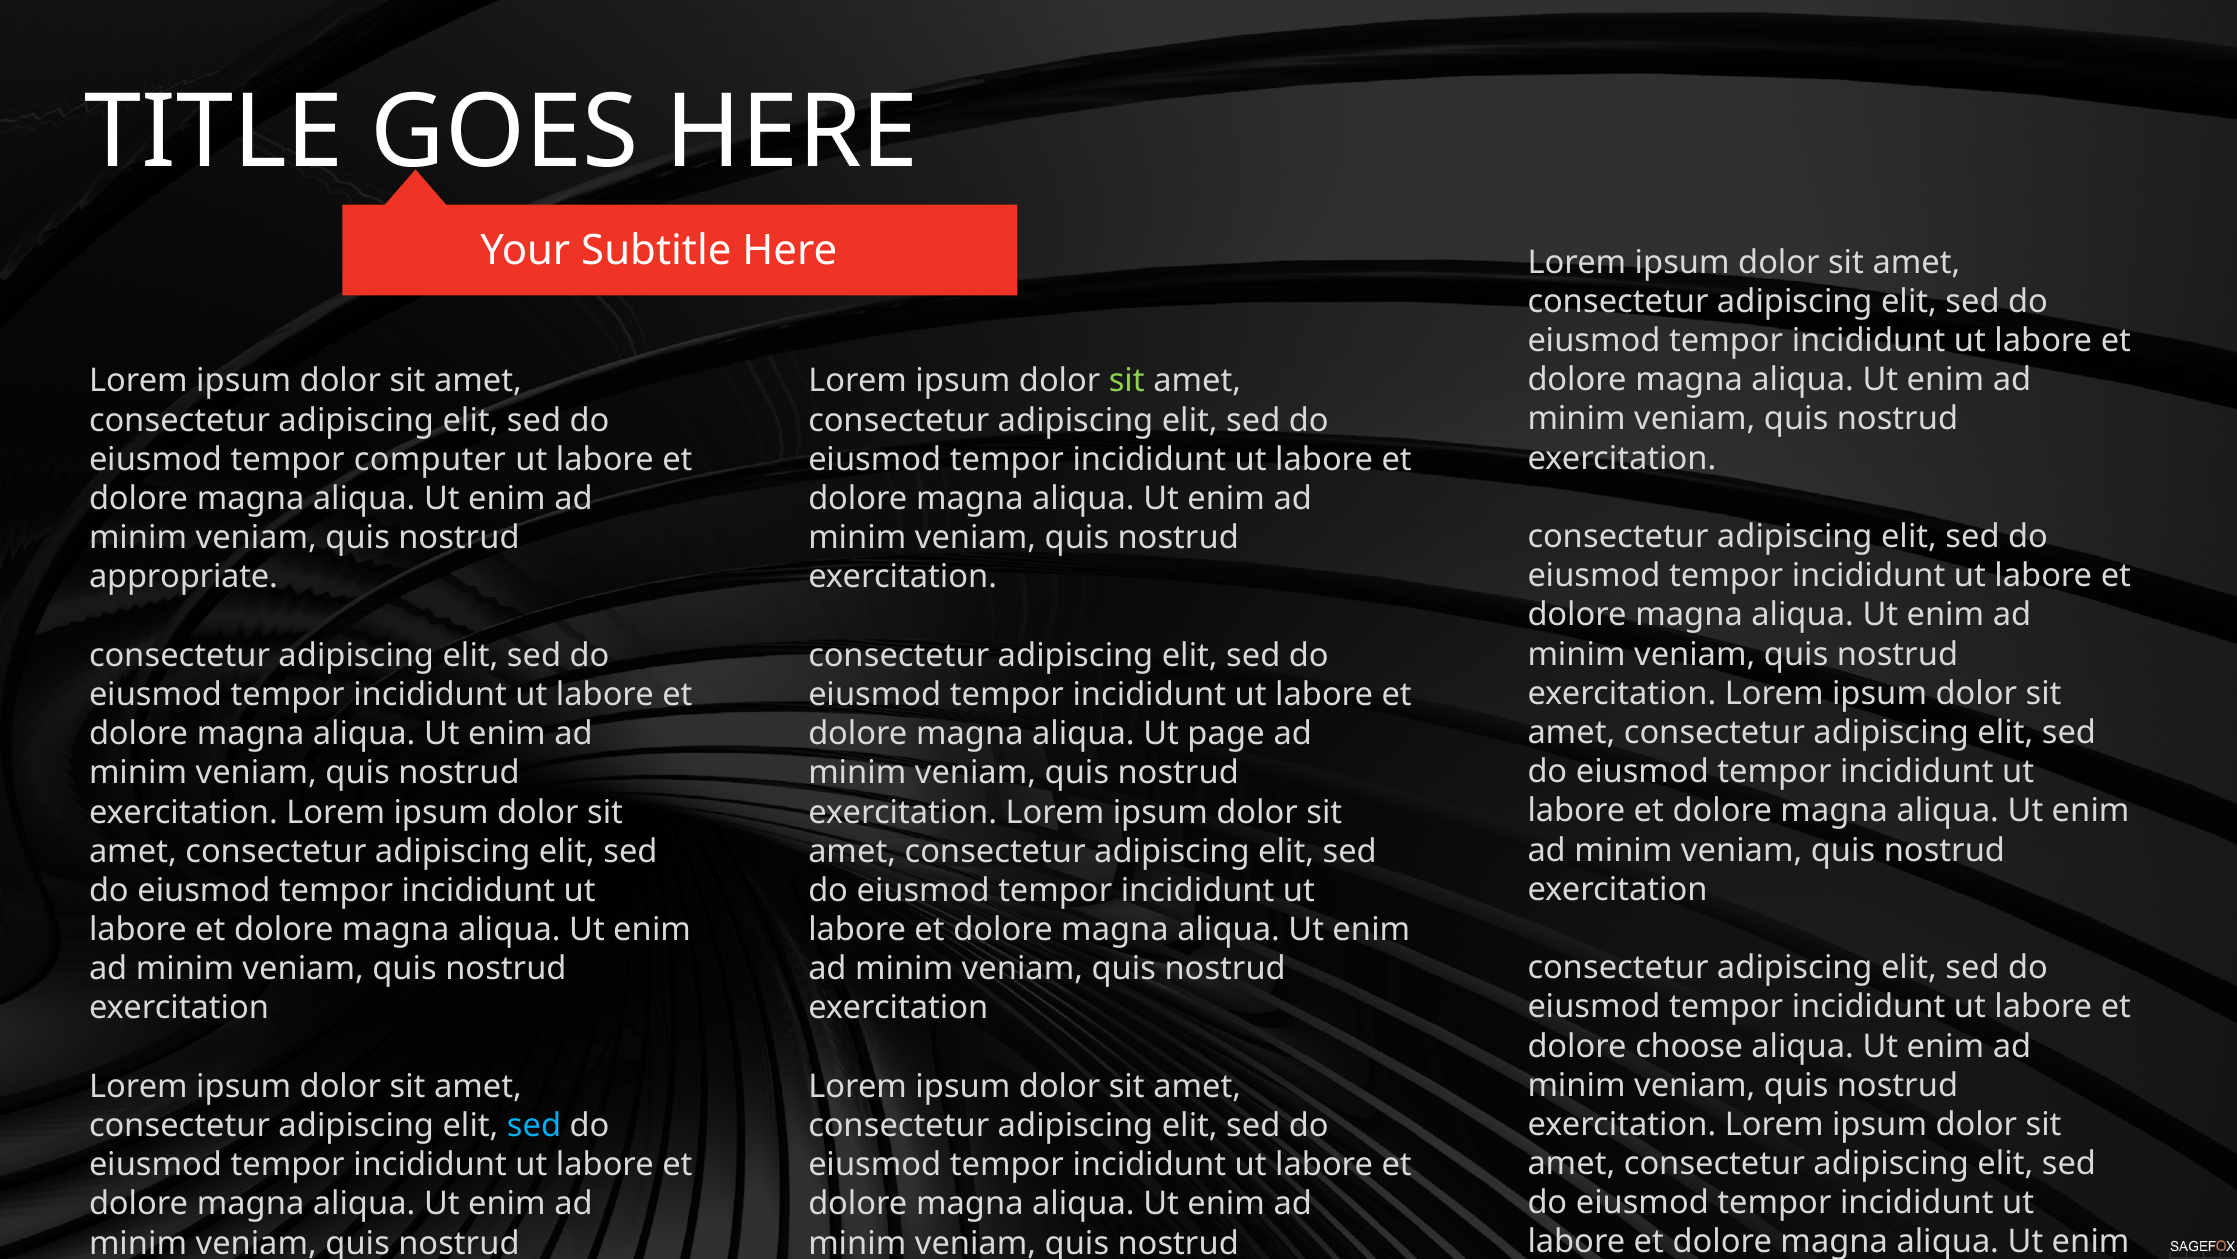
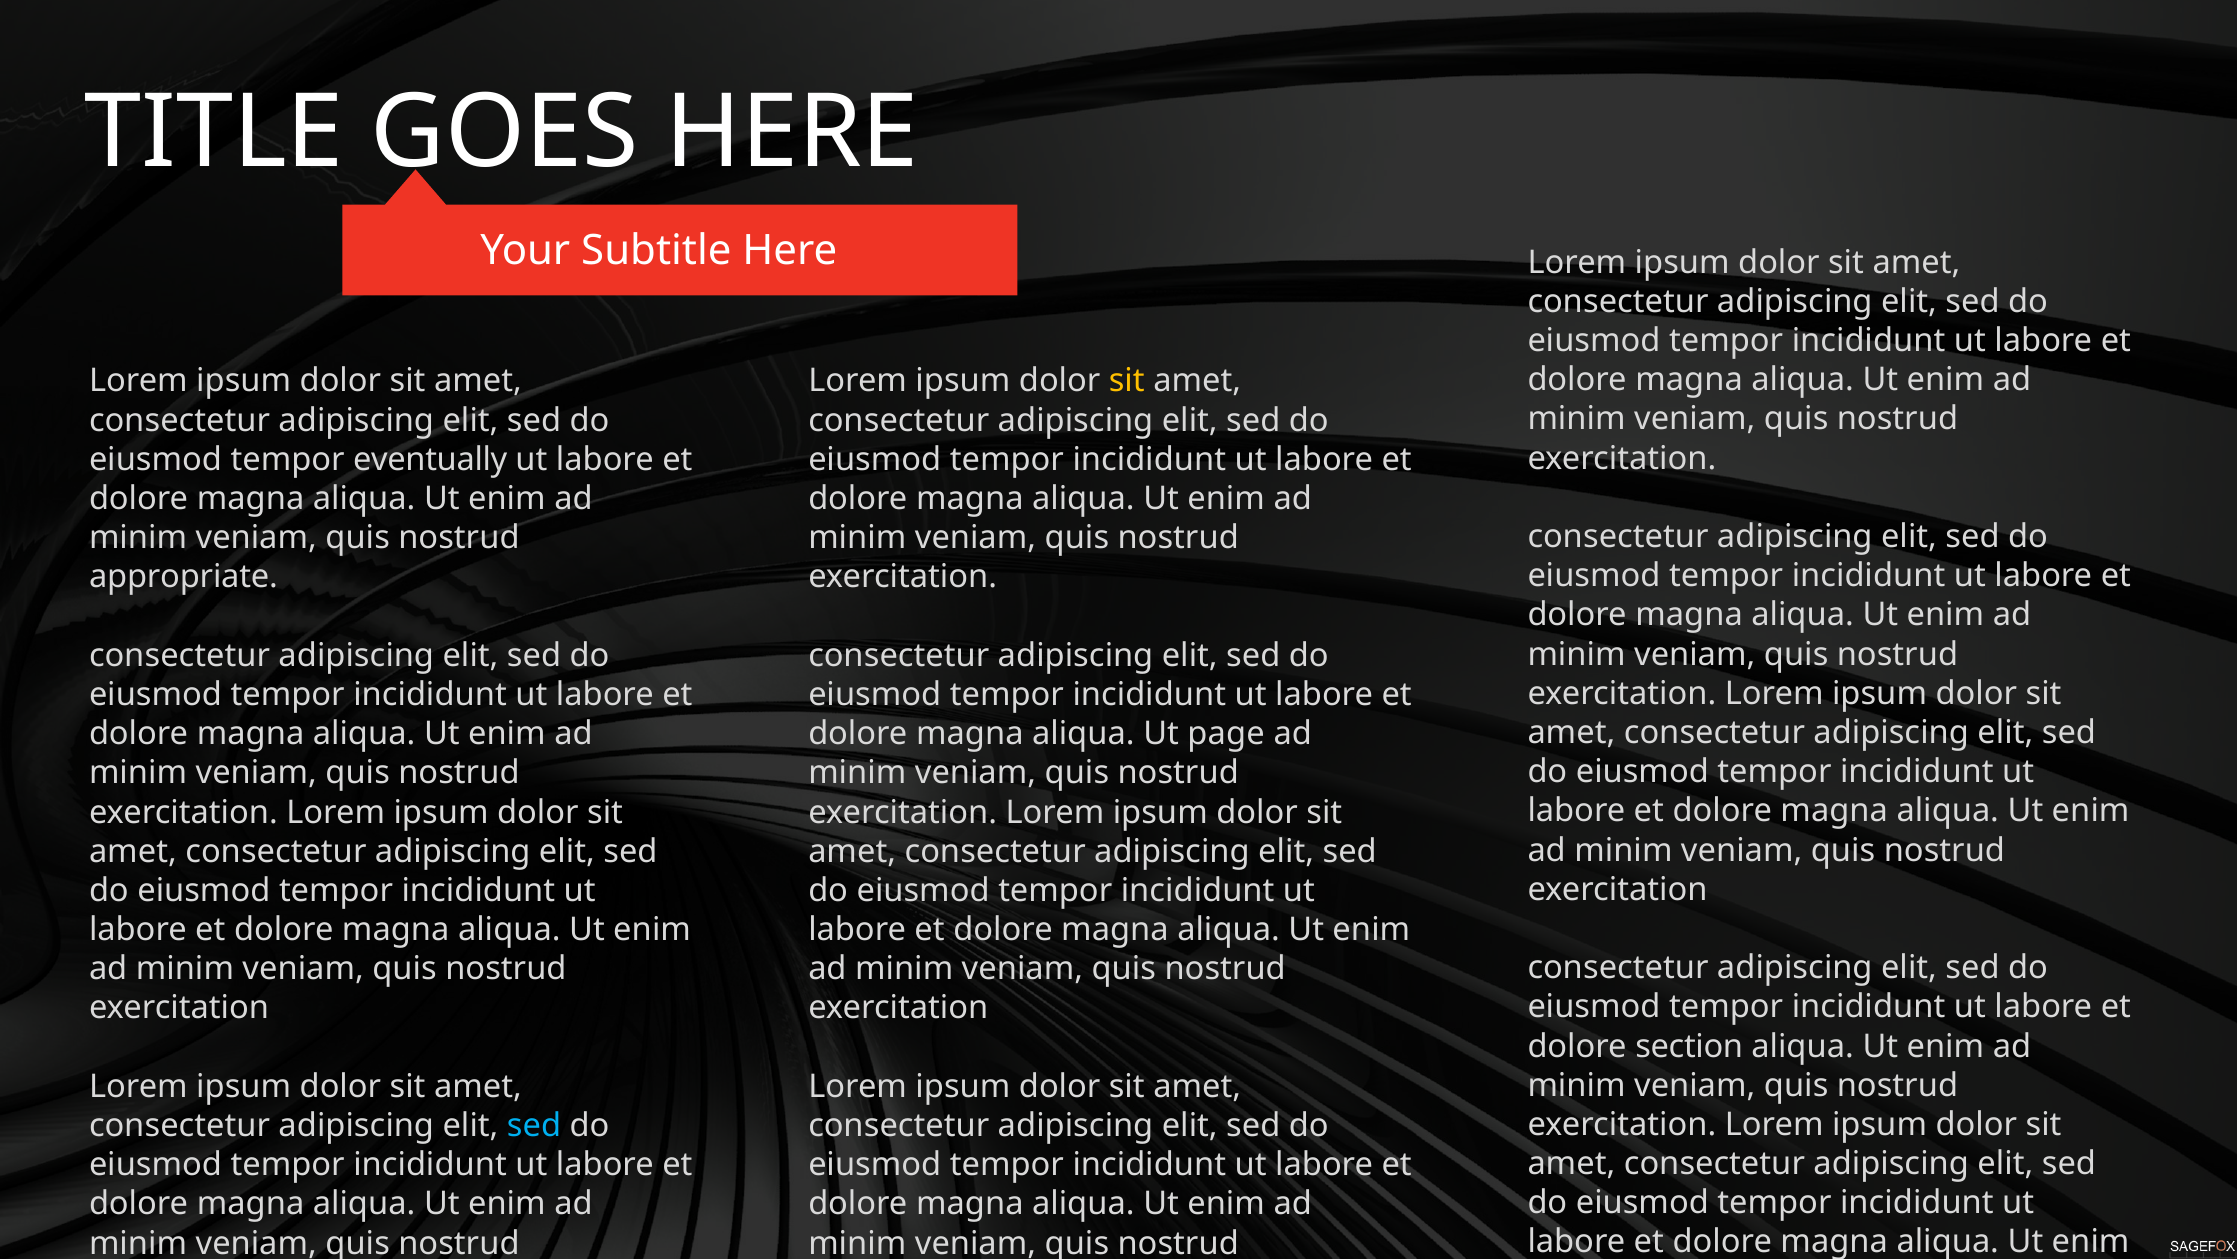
sit colour: light green -> yellow (1127, 381)
computer: computer -> eventually (430, 459)
choose: choose -> section (1689, 1046)
